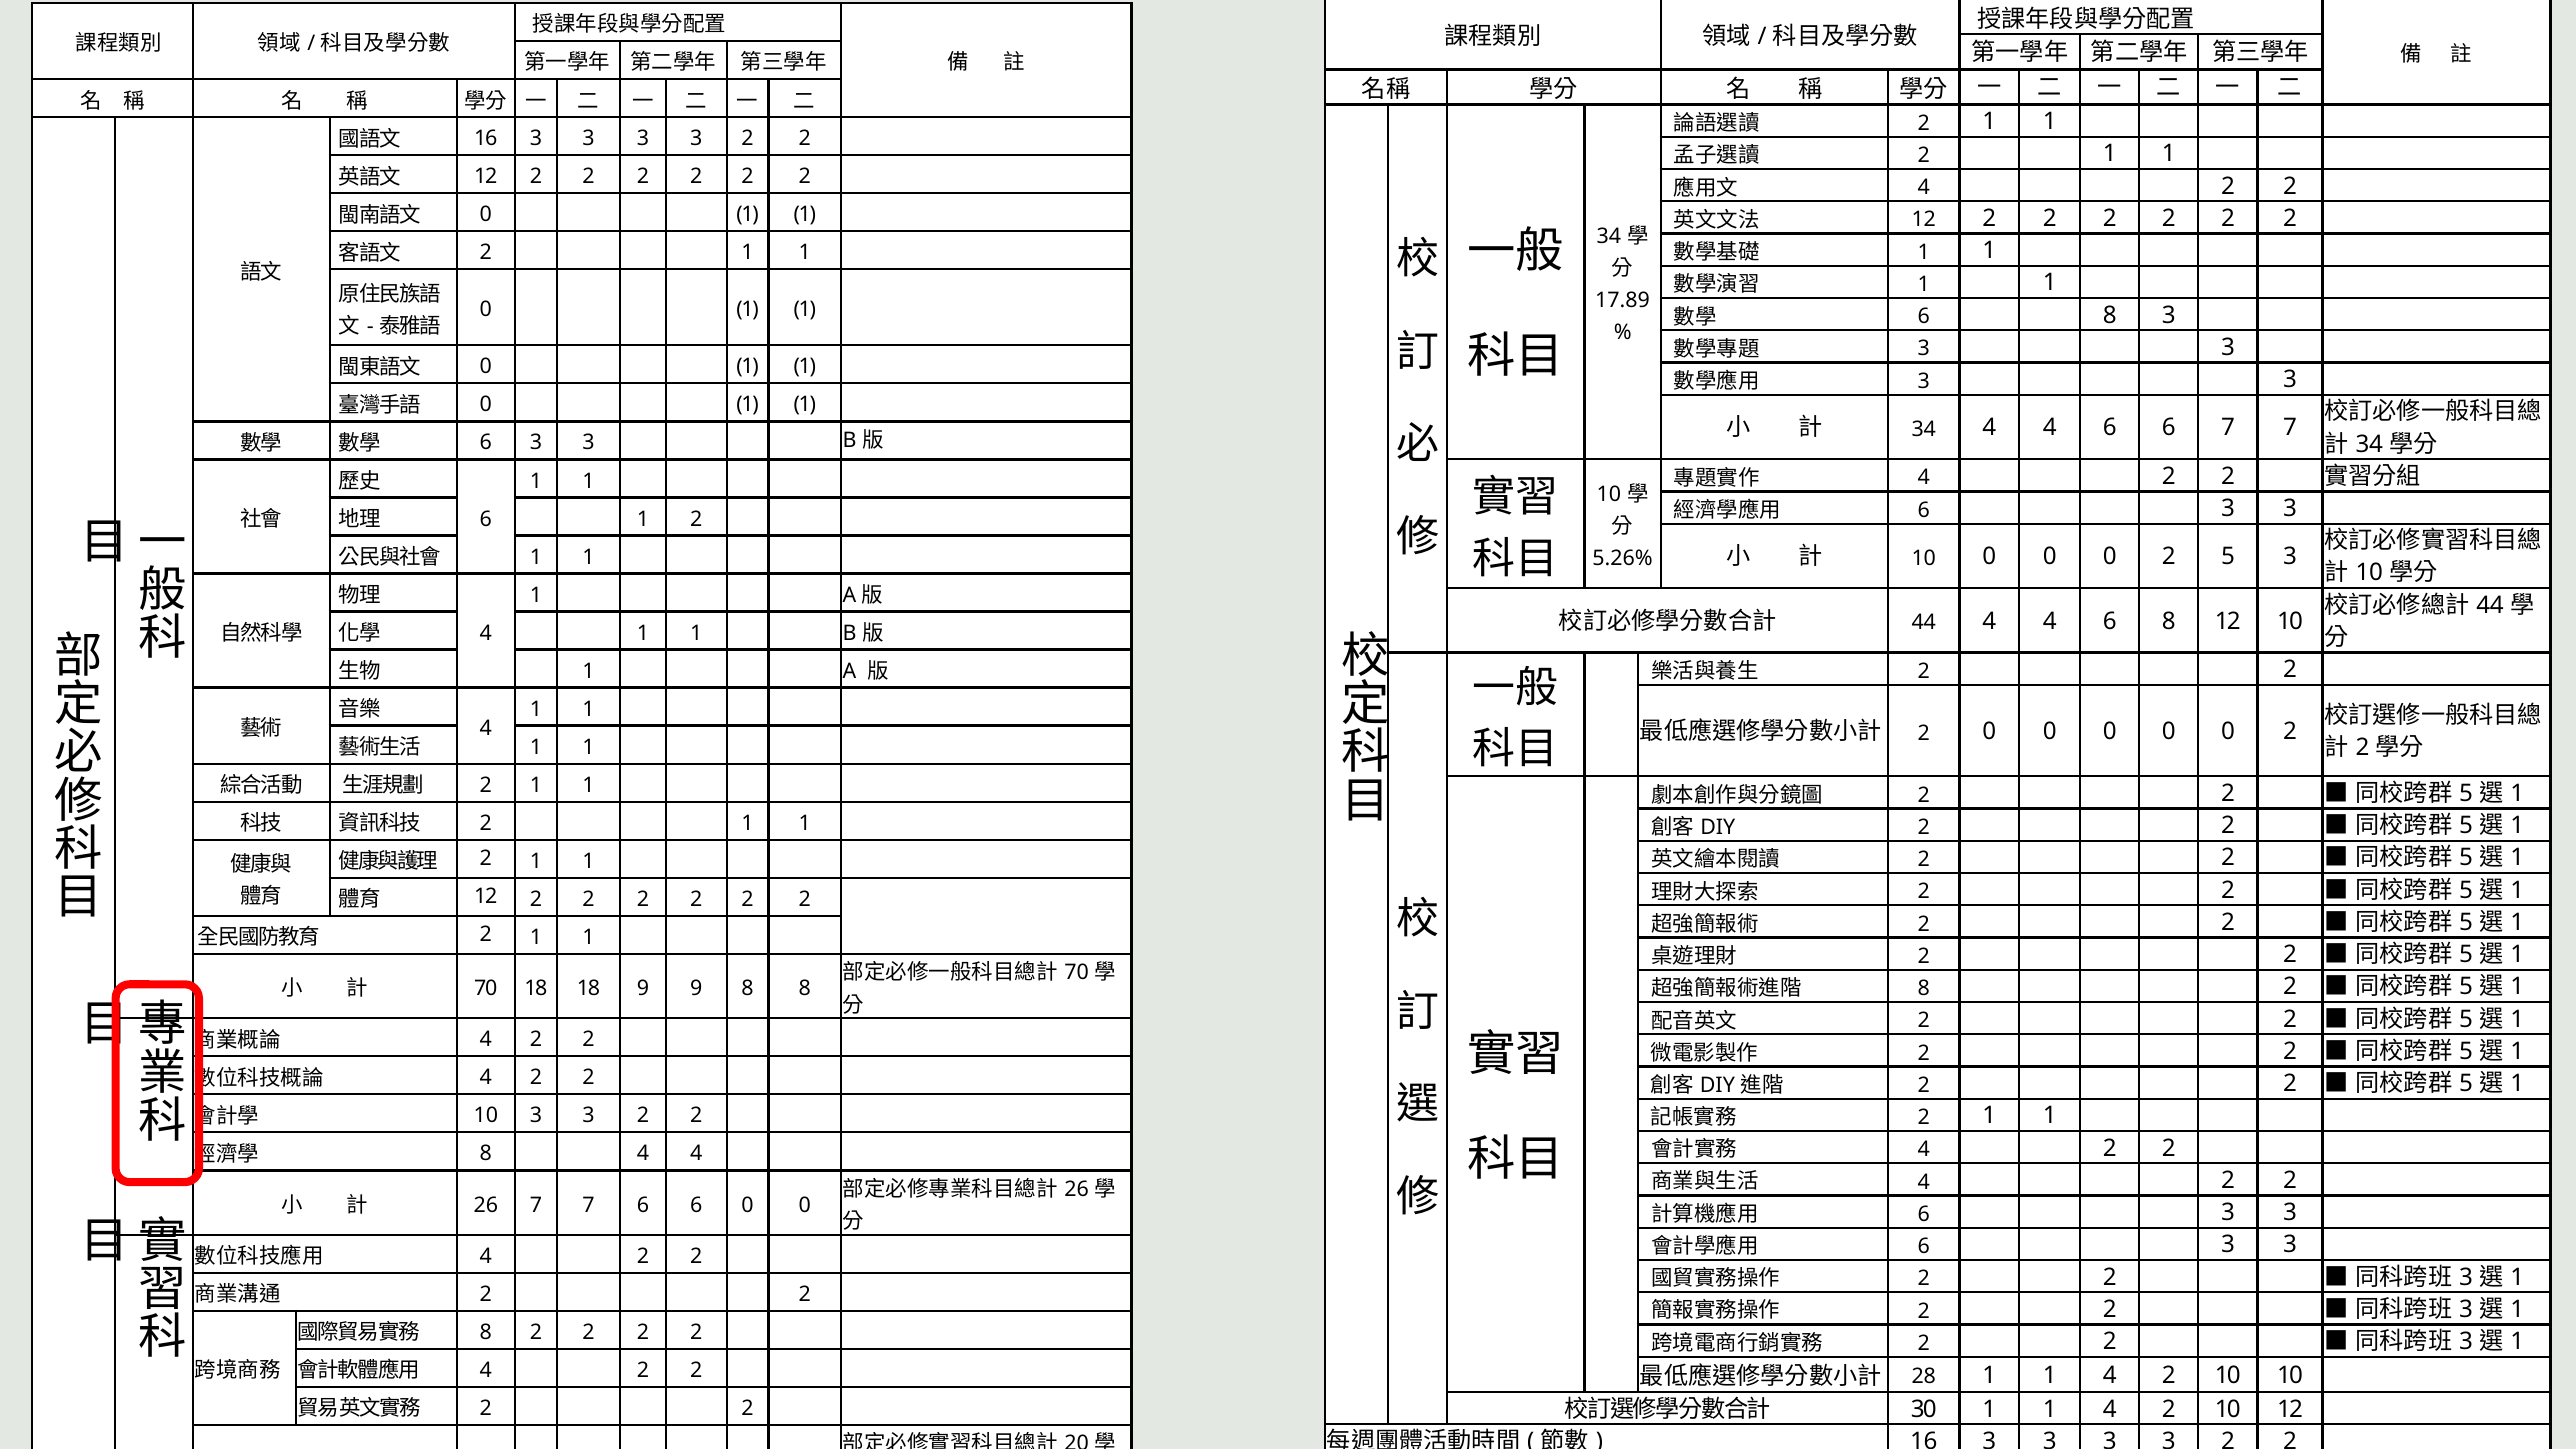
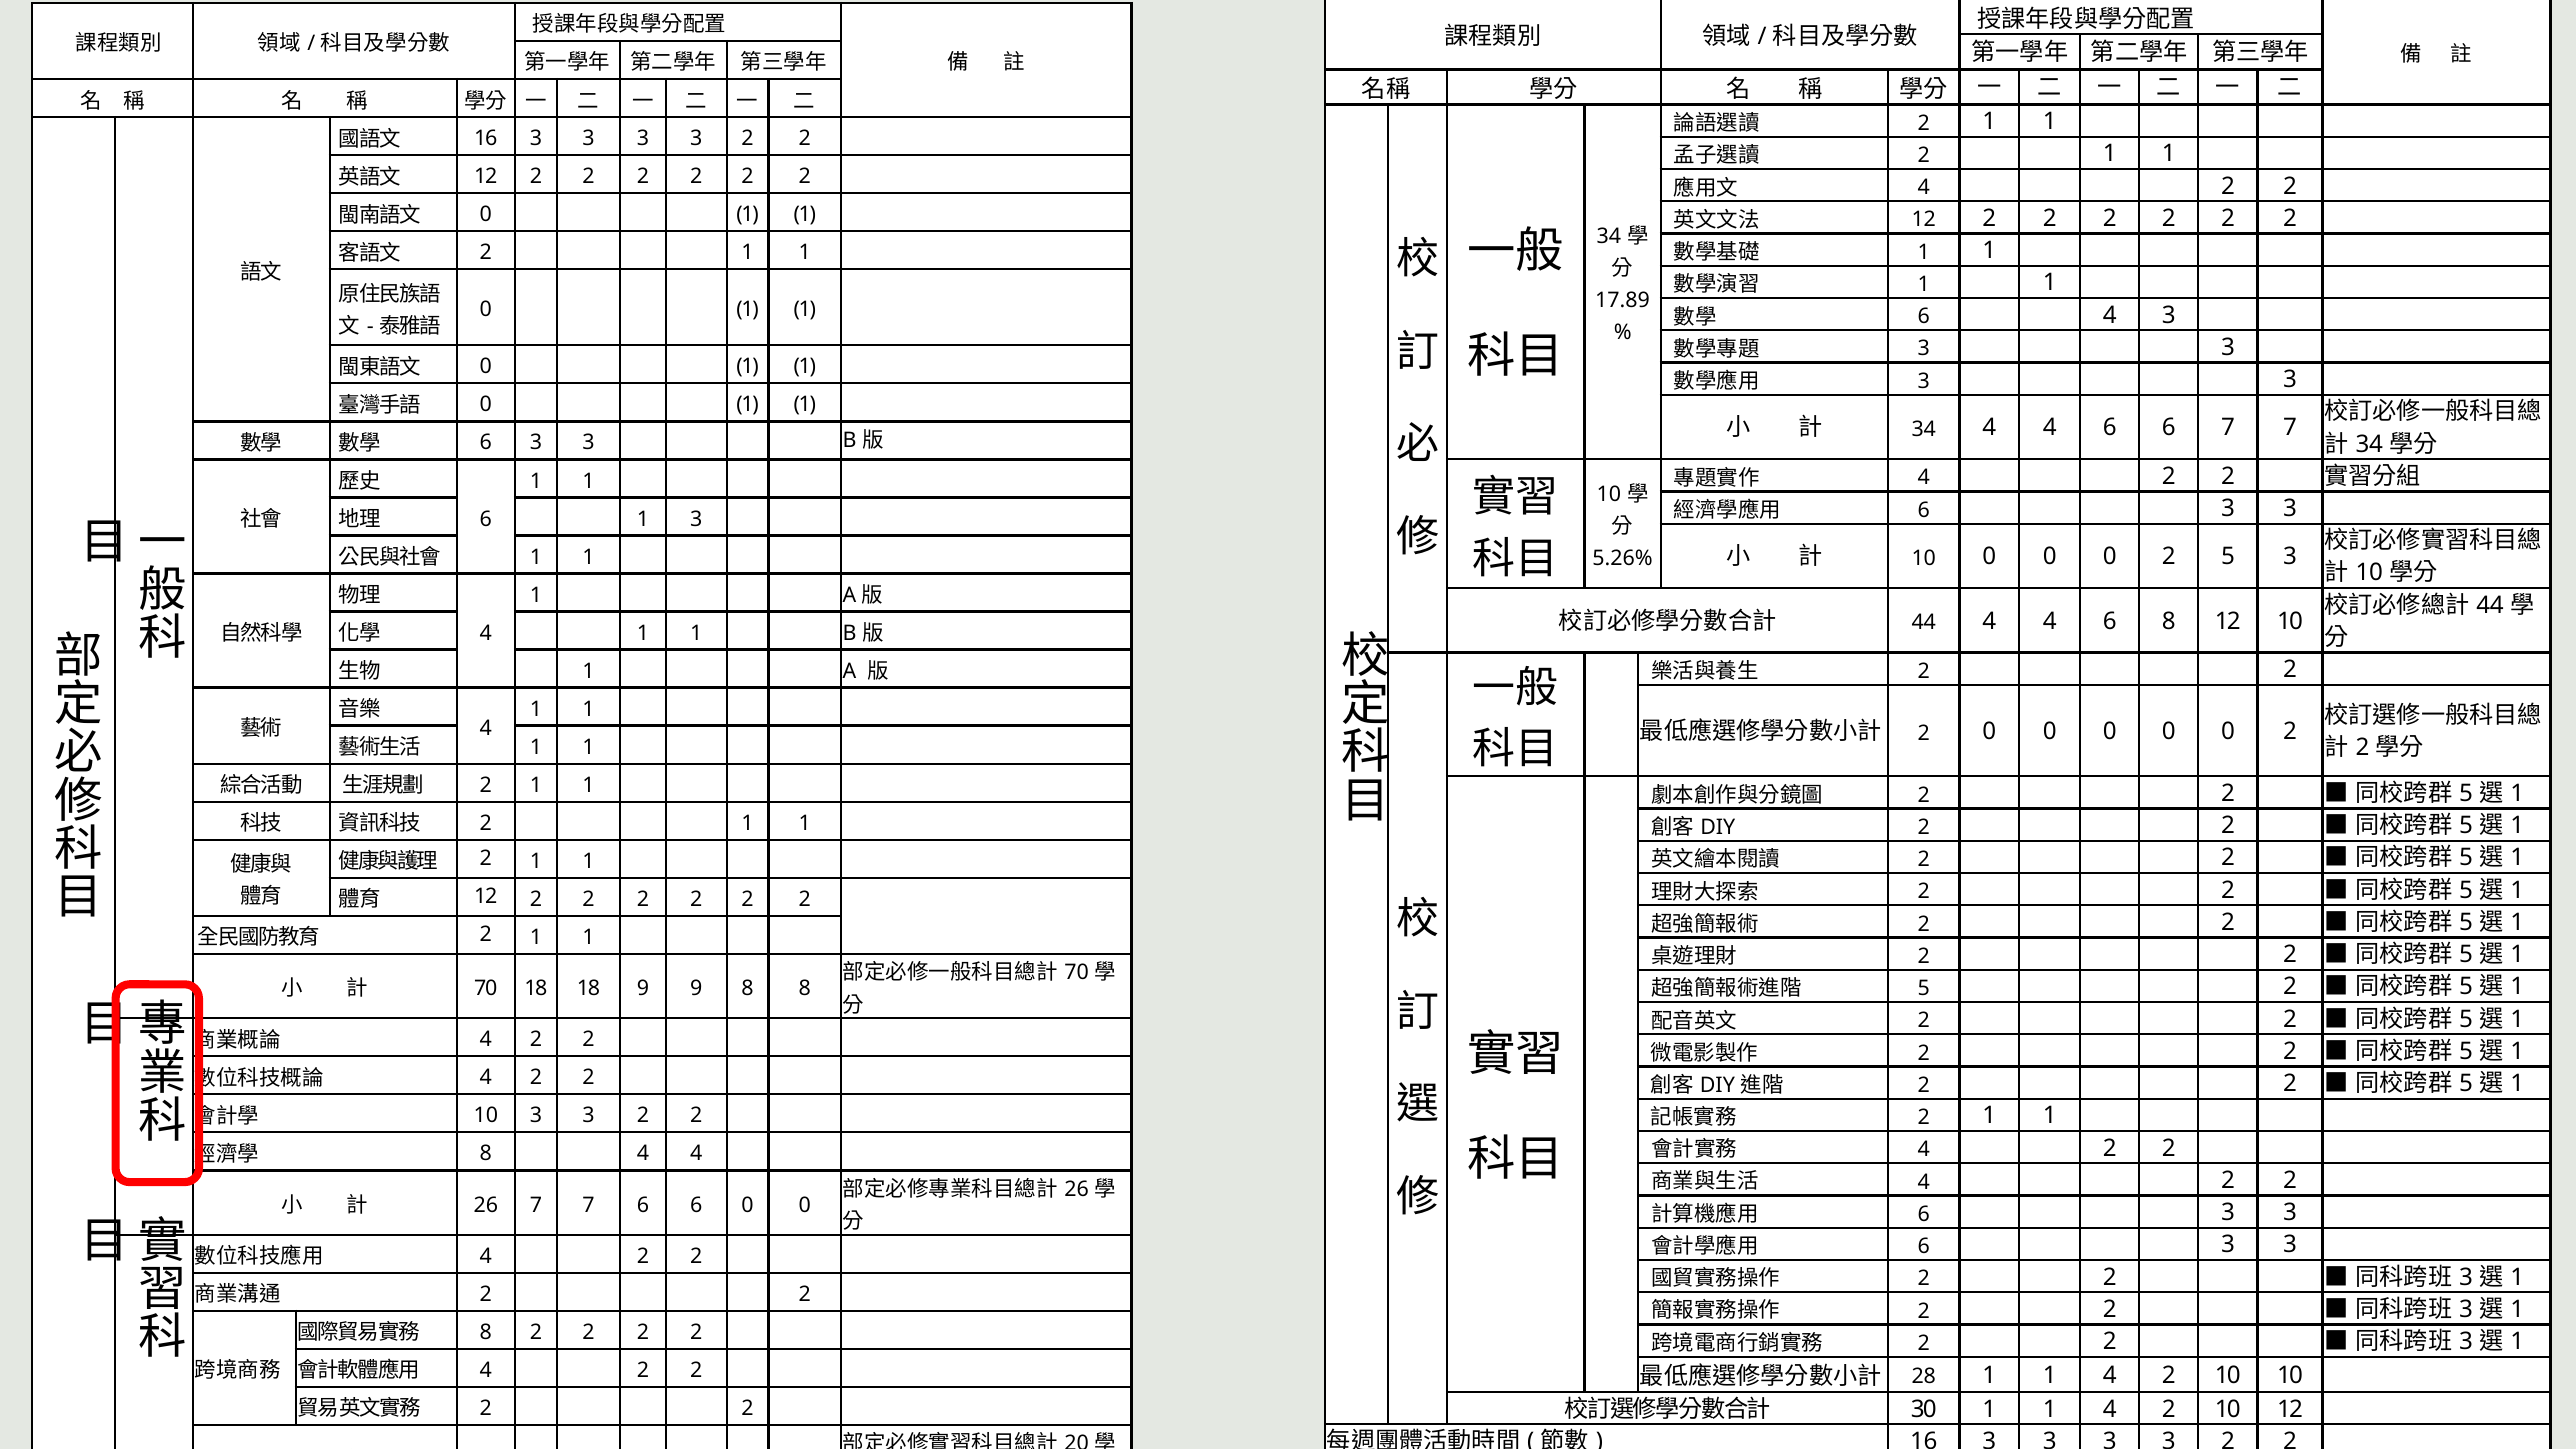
8: 8 -> 4 (2110, 315)
1 2: 2 -> 3 (696, 519)
8: 8 -> 5 (1924, 988)
